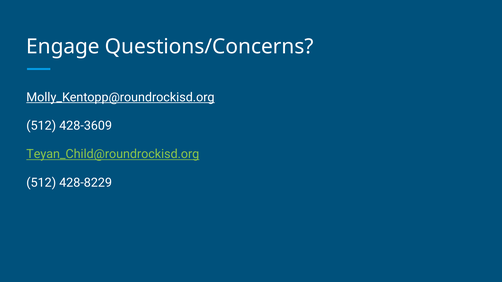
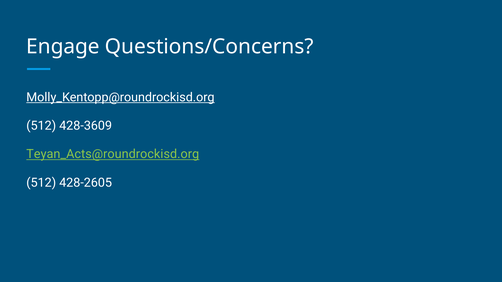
Teyan_Child@roundrockisd.org: Teyan_Child@roundrockisd.org -> Teyan_Acts@roundrockisd.org (113, 154)
428-8229: 428-8229 -> 428-2605 (86, 183)
